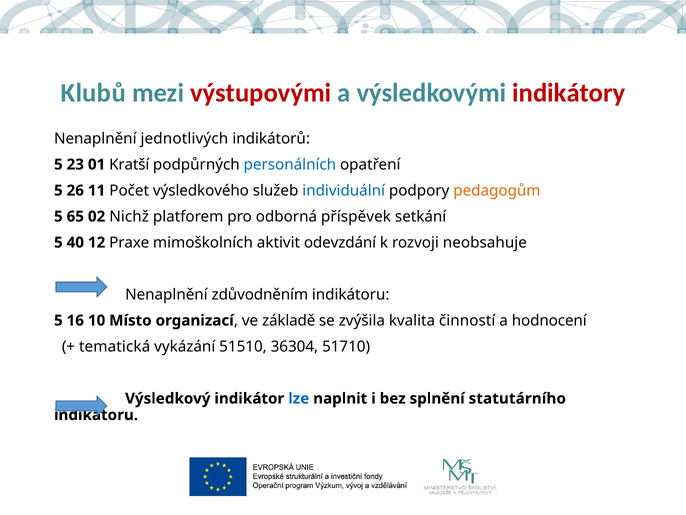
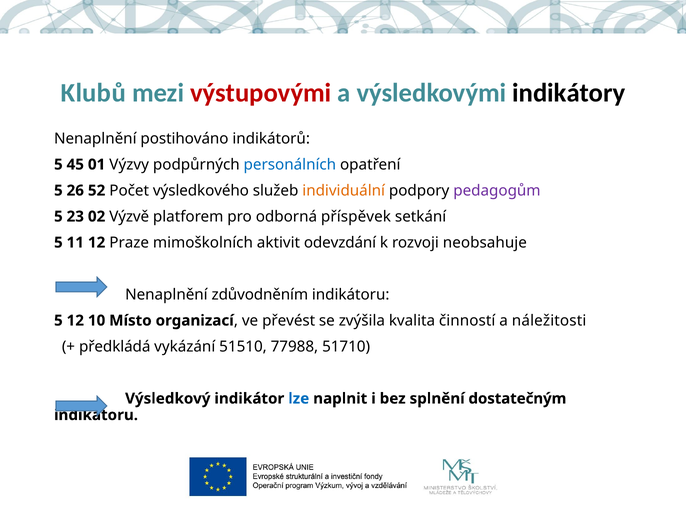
indikátory colour: red -> black (569, 93)
jednotlivých: jednotlivých -> postihováno (185, 138)
23: 23 -> 45 (75, 164)
Kratší: Kratší -> Výzvy (129, 164)
11: 11 -> 52 (97, 190)
individuální colour: blue -> orange (344, 190)
pedagogům colour: orange -> purple (497, 190)
65: 65 -> 23 (75, 216)
Nichž: Nichž -> Výzvě (129, 216)
40: 40 -> 11 (75, 242)
Praxe: Praxe -> Praze (129, 242)
5 16: 16 -> 12 (75, 320)
základě: základě -> převést (289, 320)
hodnocení: hodnocení -> náležitosti (549, 320)
tematická: tematická -> předkládá (115, 346)
36304: 36304 -> 77988 (294, 346)
statutárního: statutárního -> dostatečným (517, 398)
